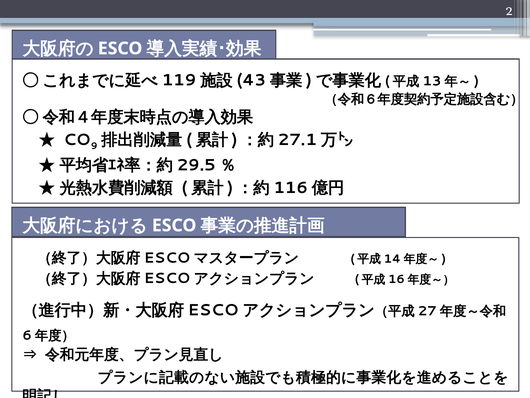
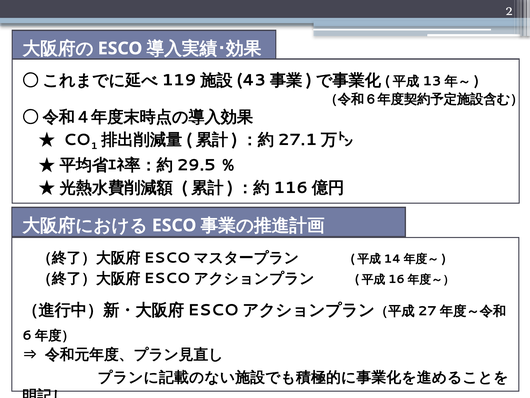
9: 9 -> 1 (94, 146)
